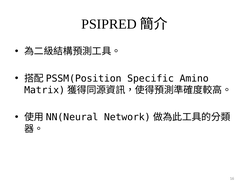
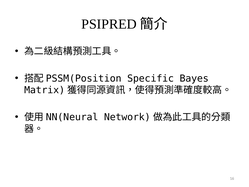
Amino: Amino -> Bayes (194, 78)
